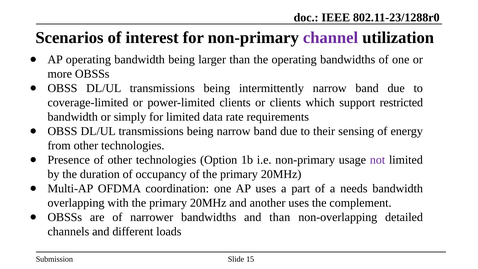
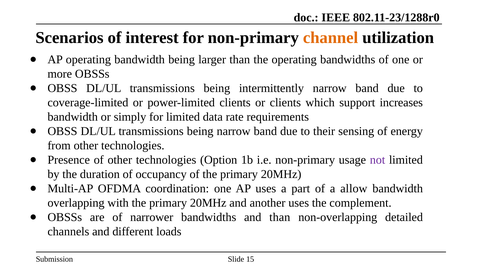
channel colour: purple -> orange (331, 38)
restricted: restricted -> increases (401, 103)
needs: needs -> allow (354, 189)
